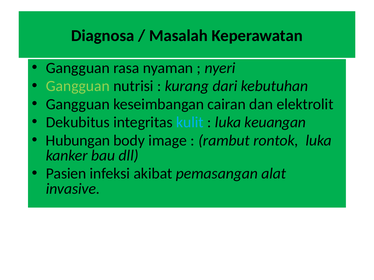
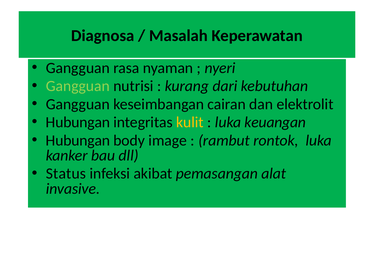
Dekubitus: Dekubitus -> Hubungan (78, 122)
kulit colour: light blue -> yellow (190, 122)
Pasien: Pasien -> Status (66, 174)
